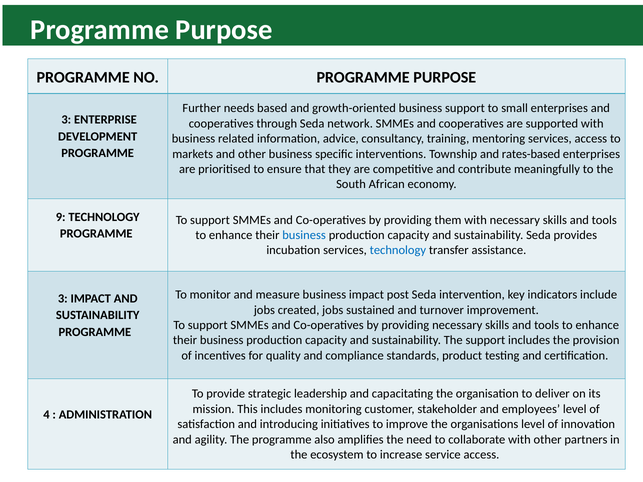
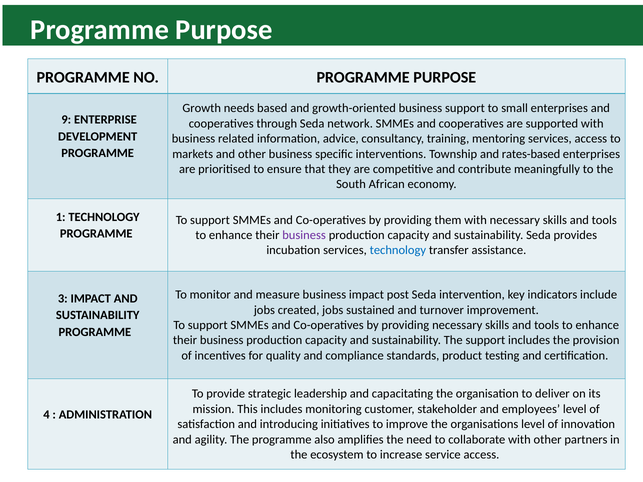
Further: Further -> Growth (202, 108)
3: 3 -> 9 (66, 120)
9: 9 -> 1 (61, 217)
business colour: blue -> purple (304, 235)
